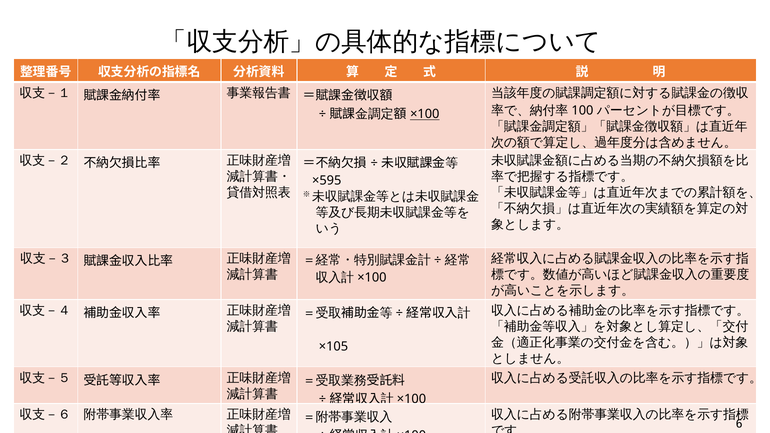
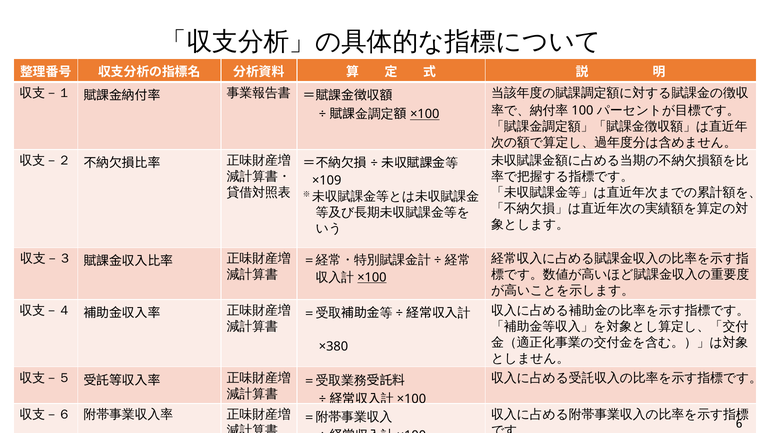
×595: ×595 -> ×109 (327, 180)
×100 underline: none -> present (372, 277)
×105: ×105 -> ×380 (333, 347)
